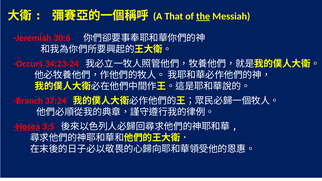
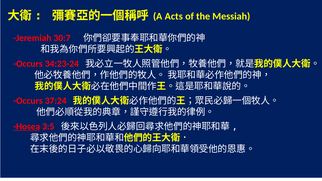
That: That -> Acts (174, 16)
the underline: present -> none (203, 16)
30:6: 30:6 -> 30:7 (62, 38)
Branch: Branch -> Occurs (28, 101)
